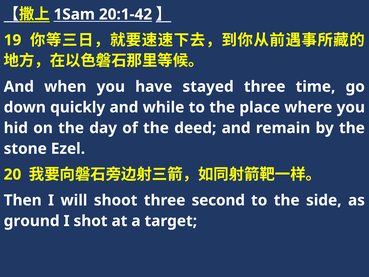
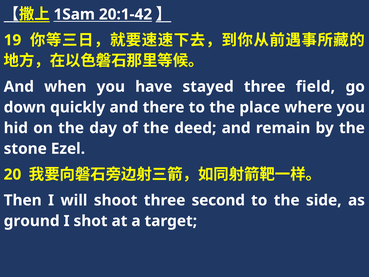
time: time -> field (315, 87)
while: while -> there (164, 107)
